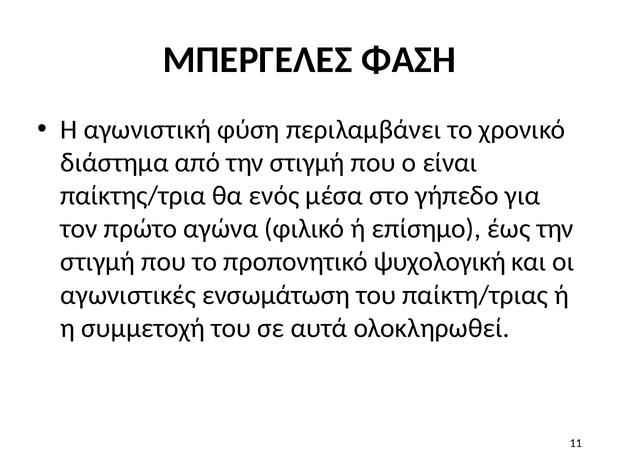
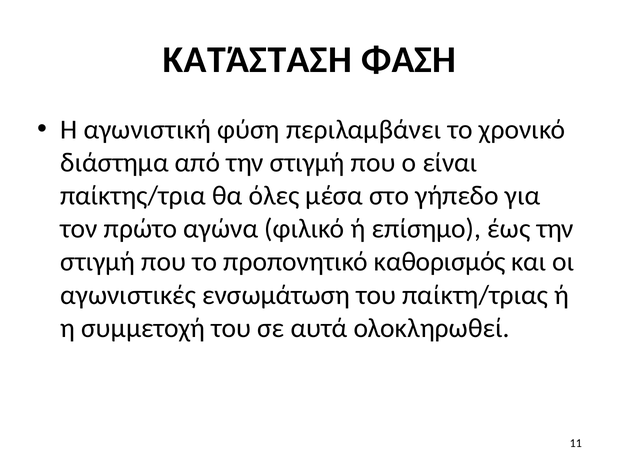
ΜΠΕΡΓΕΛΕΣ: ΜΠΕΡΓΕΛΕΣ -> ΚΑΤΆΣΤΑΣΗ (257, 60)
ενός: ενός -> όλες (274, 196)
ψυχολογική: ψυχολογική -> καθορισμός (440, 262)
